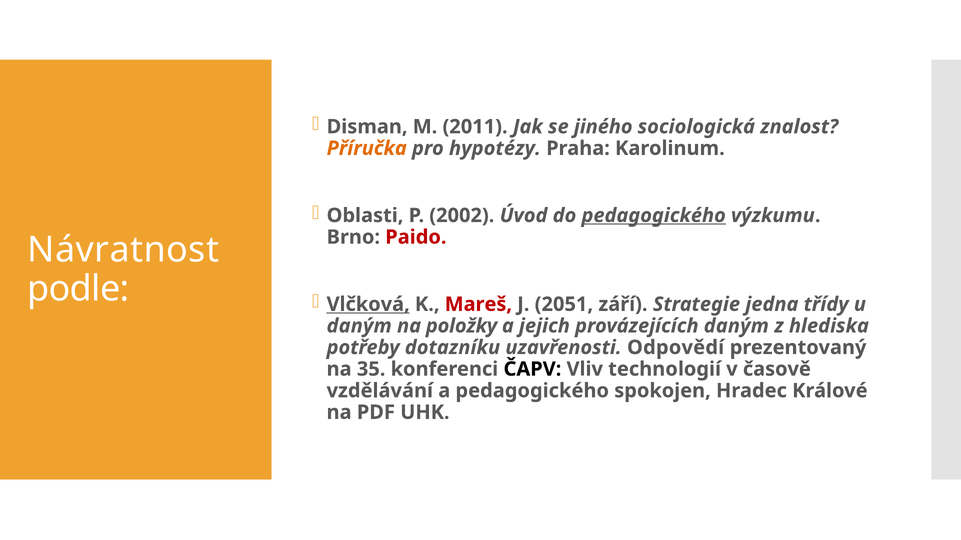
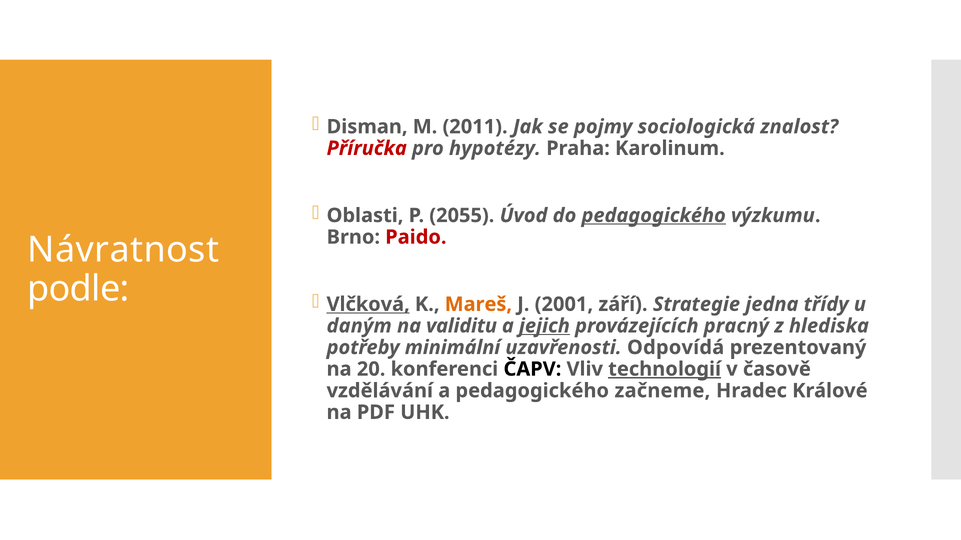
jiného: jiného -> pojmy (603, 127)
Příručka colour: orange -> red (367, 148)
2002: 2002 -> 2055 (462, 216)
Mareš colour: red -> orange (478, 305)
2051: 2051 -> 2001 (564, 305)
položky: položky -> validitu (462, 326)
jejich underline: none -> present (544, 326)
provázejících daným: daným -> pracný (736, 326)
dotazníku: dotazníku -> minimální (453, 348)
Odpovědí: Odpovědí -> Odpovídá (676, 348)
35: 35 -> 20 (371, 369)
technologií underline: none -> present (665, 369)
spokojen: spokojen -> začneme (662, 391)
